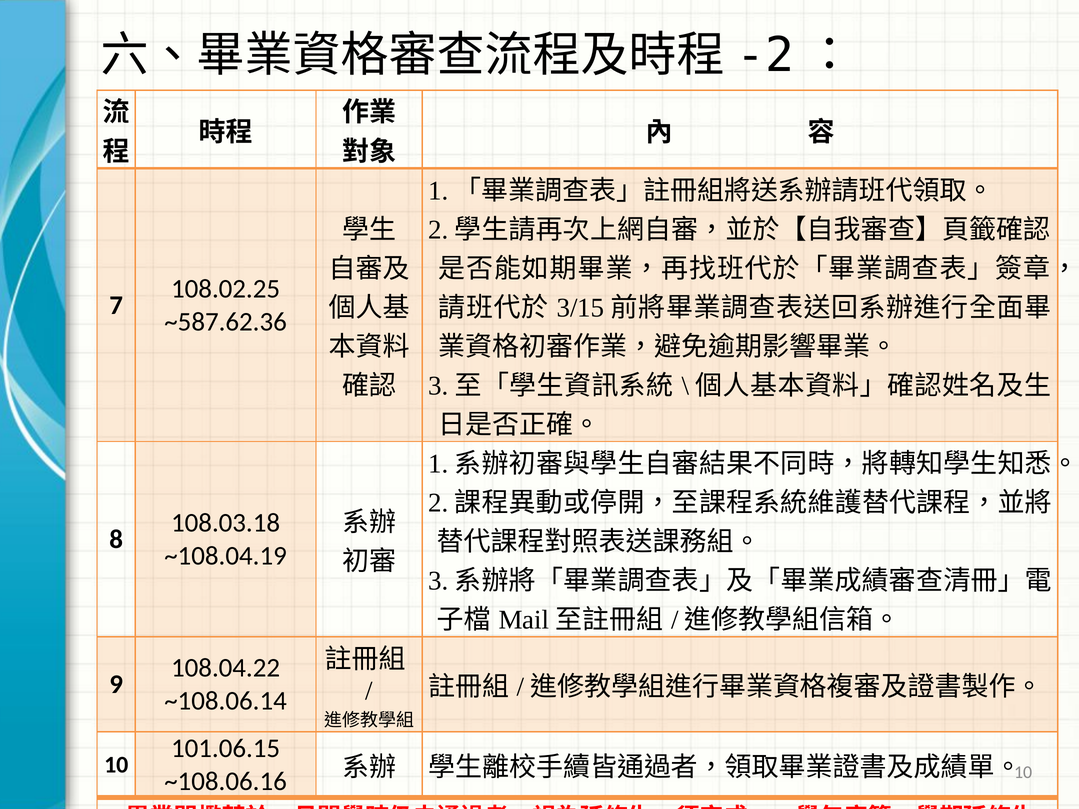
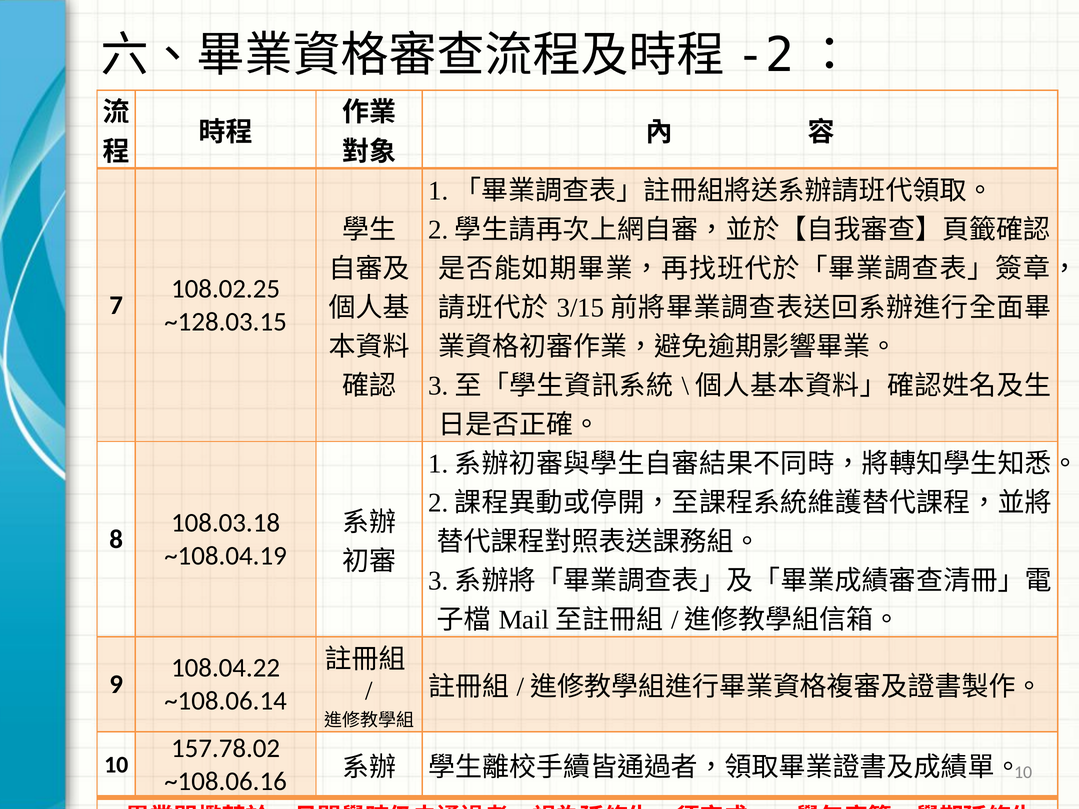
~587.62.36: ~587.62.36 -> ~128.03.15 (226, 322)
101.06.15: 101.06.15 -> 157.78.02 (226, 749)
